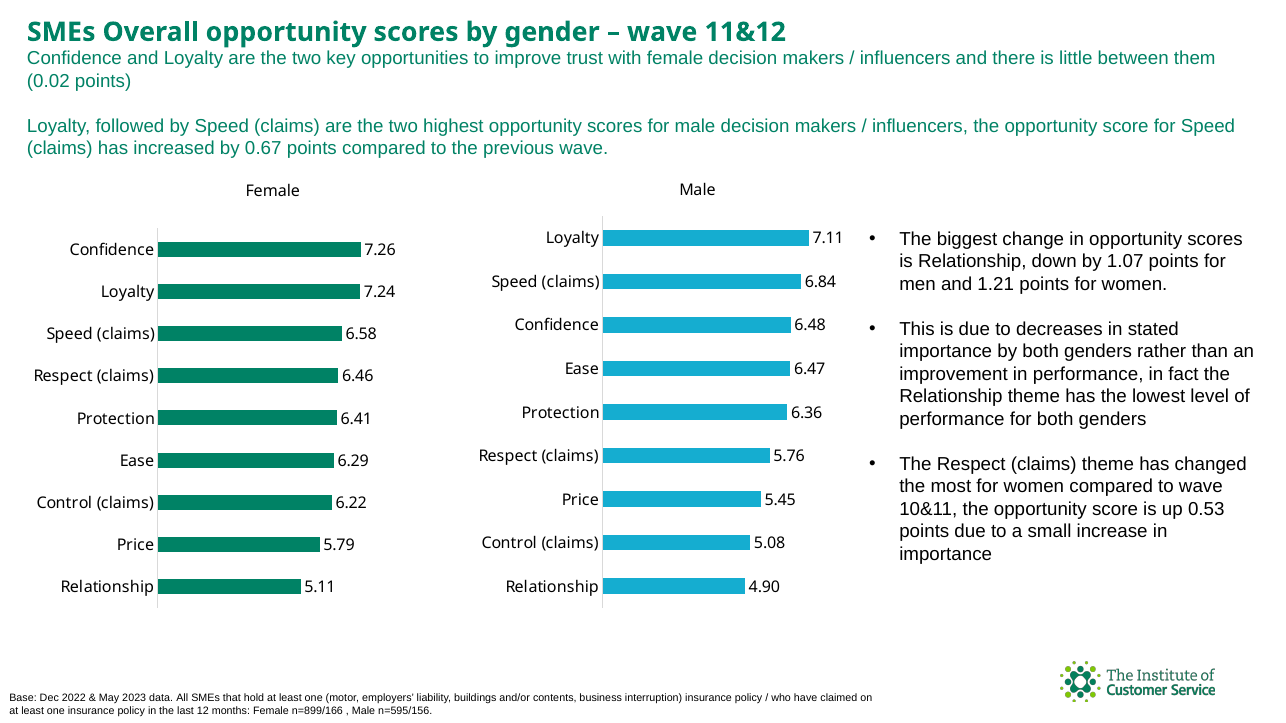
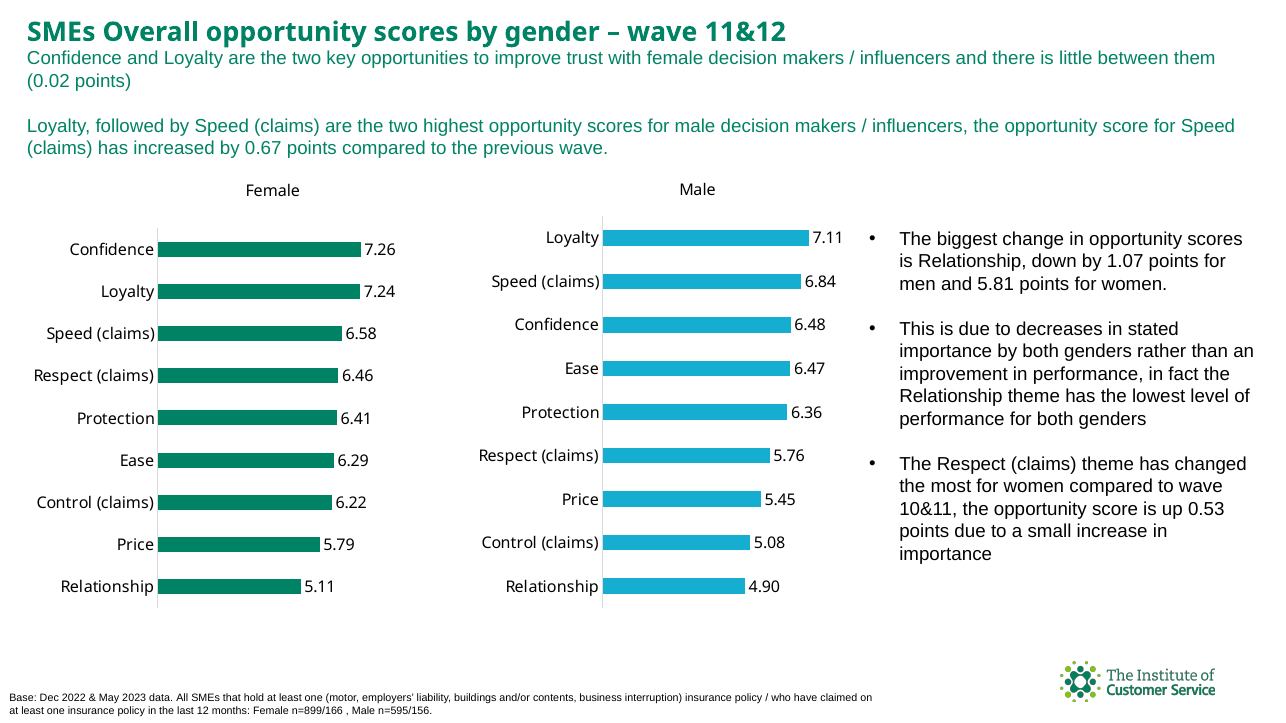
1.21: 1.21 -> 5.81 (996, 284)
